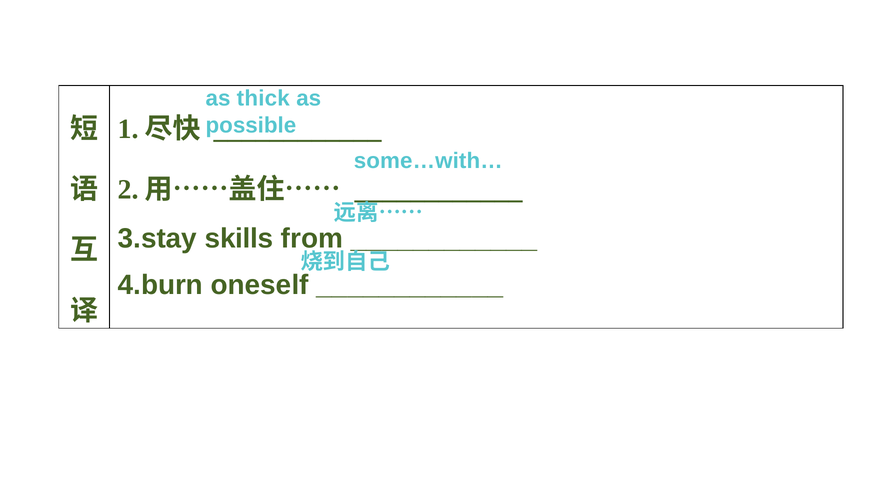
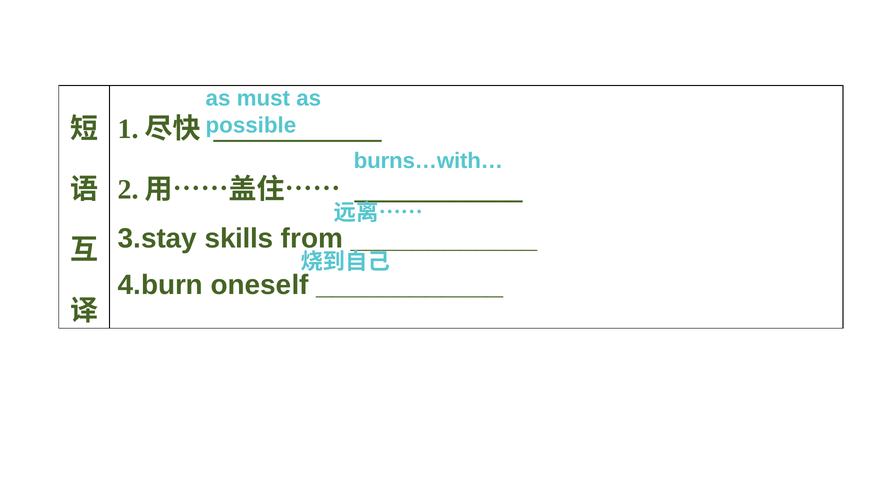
thick: thick -> must (263, 99)
some…with…: some…with… -> burns…with… (428, 161)
